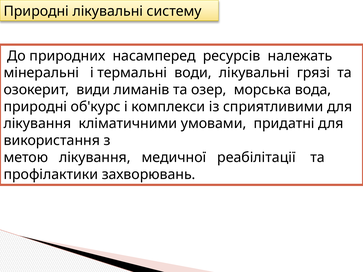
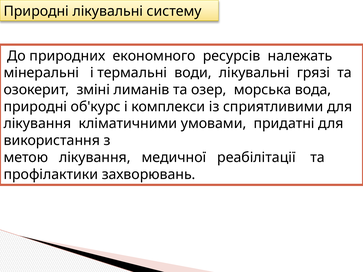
насамперед: насамперед -> економного (154, 56)
види: види -> зміні (93, 90)
